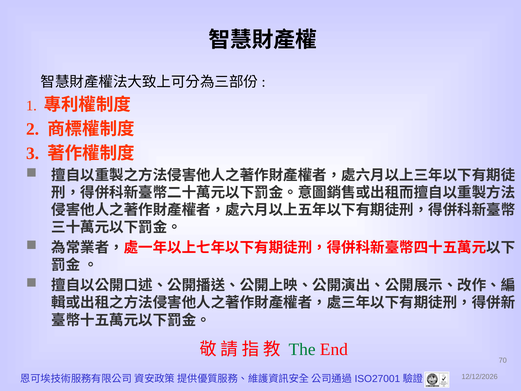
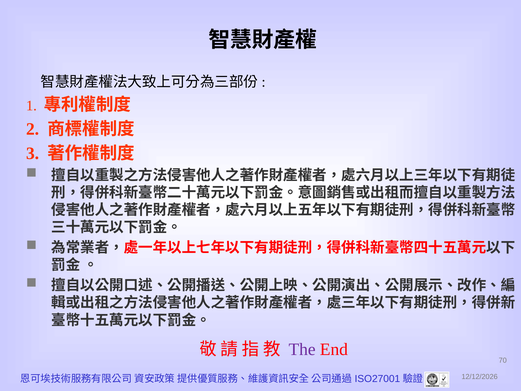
The colour: green -> purple (302, 349)
